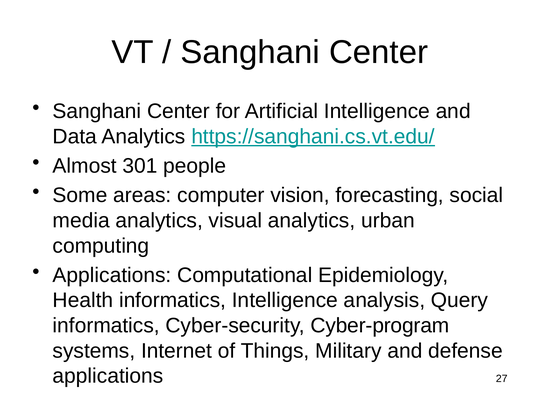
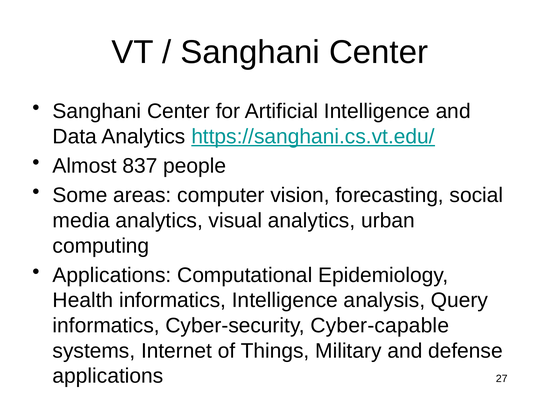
301: 301 -> 837 (140, 166)
Cyber-program: Cyber-program -> Cyber-capable (380, 326)
